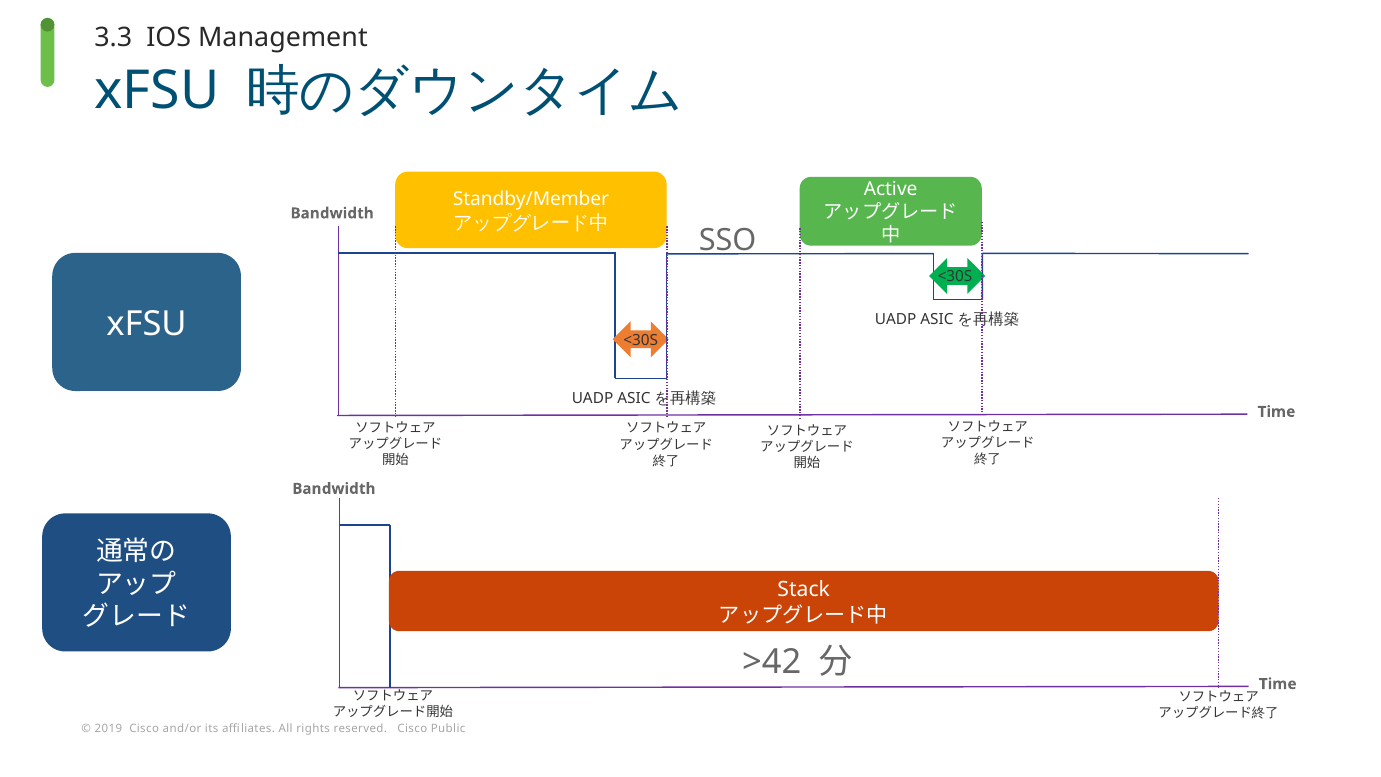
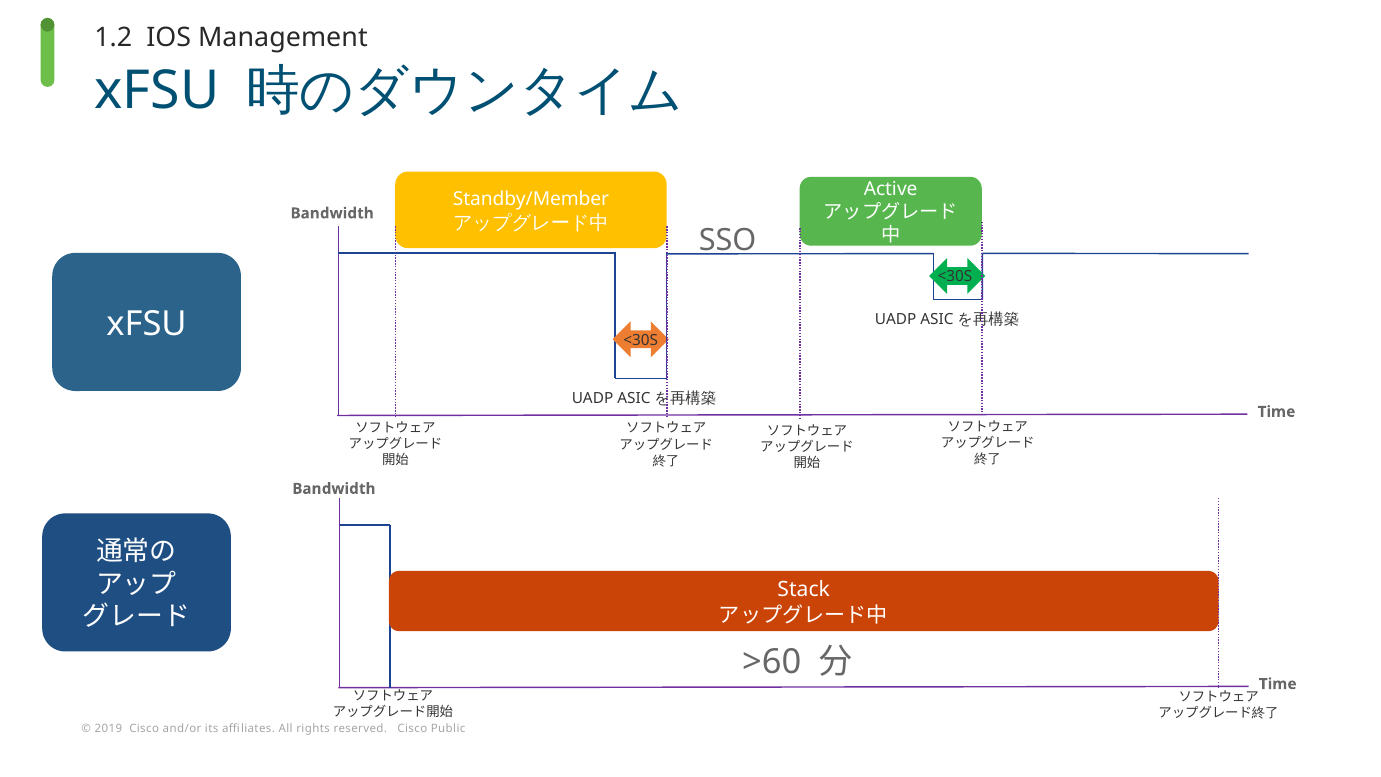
3.3: 3.3 -> 1.2 (113, 37)
>42: >42 -> >60 (772, 662)
